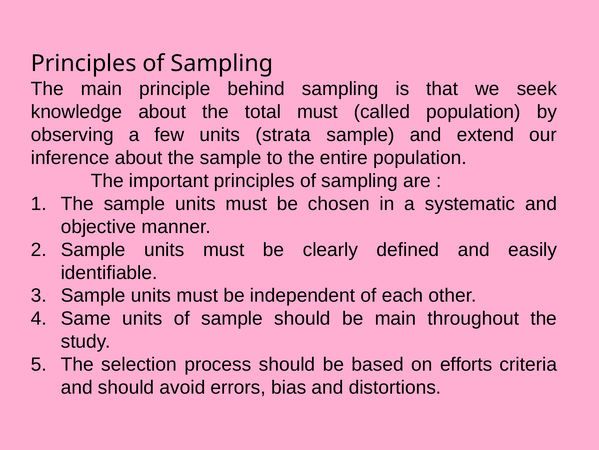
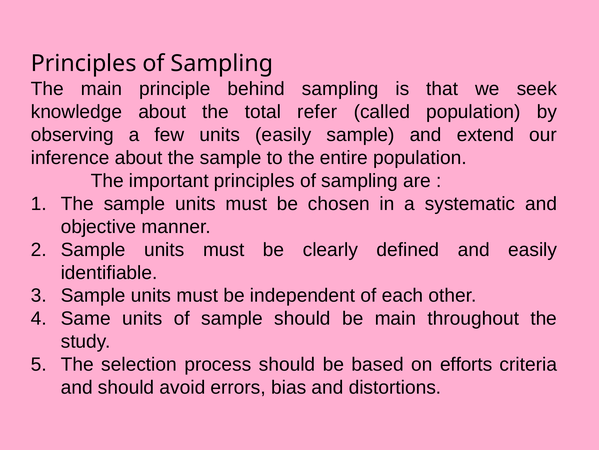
total must: must -> refer (317, 112)
units strata: strata -> easily (283, 135)
